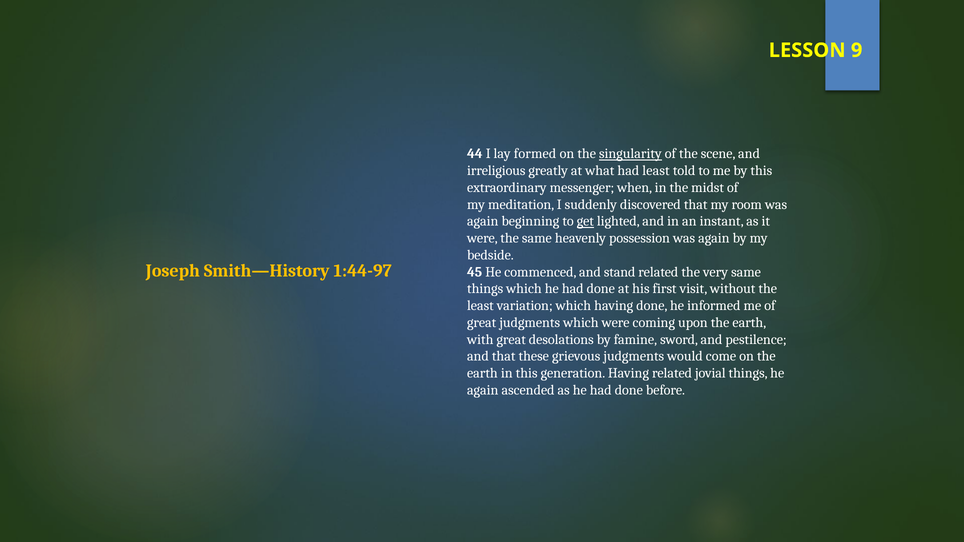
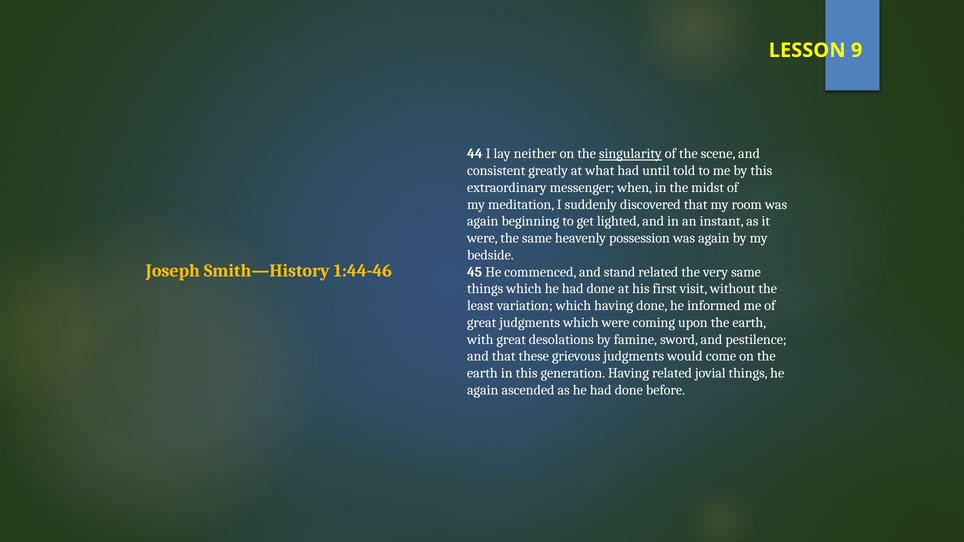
formed: formed -> neither (535, 154)
irreligious: irreligious -> consistent (496, 171)
had least: least -> until (656, 171)
get underline: present -> none (585, 221)
1:44-97: 1:44-97 -> 1:44-46 (363, 271)
